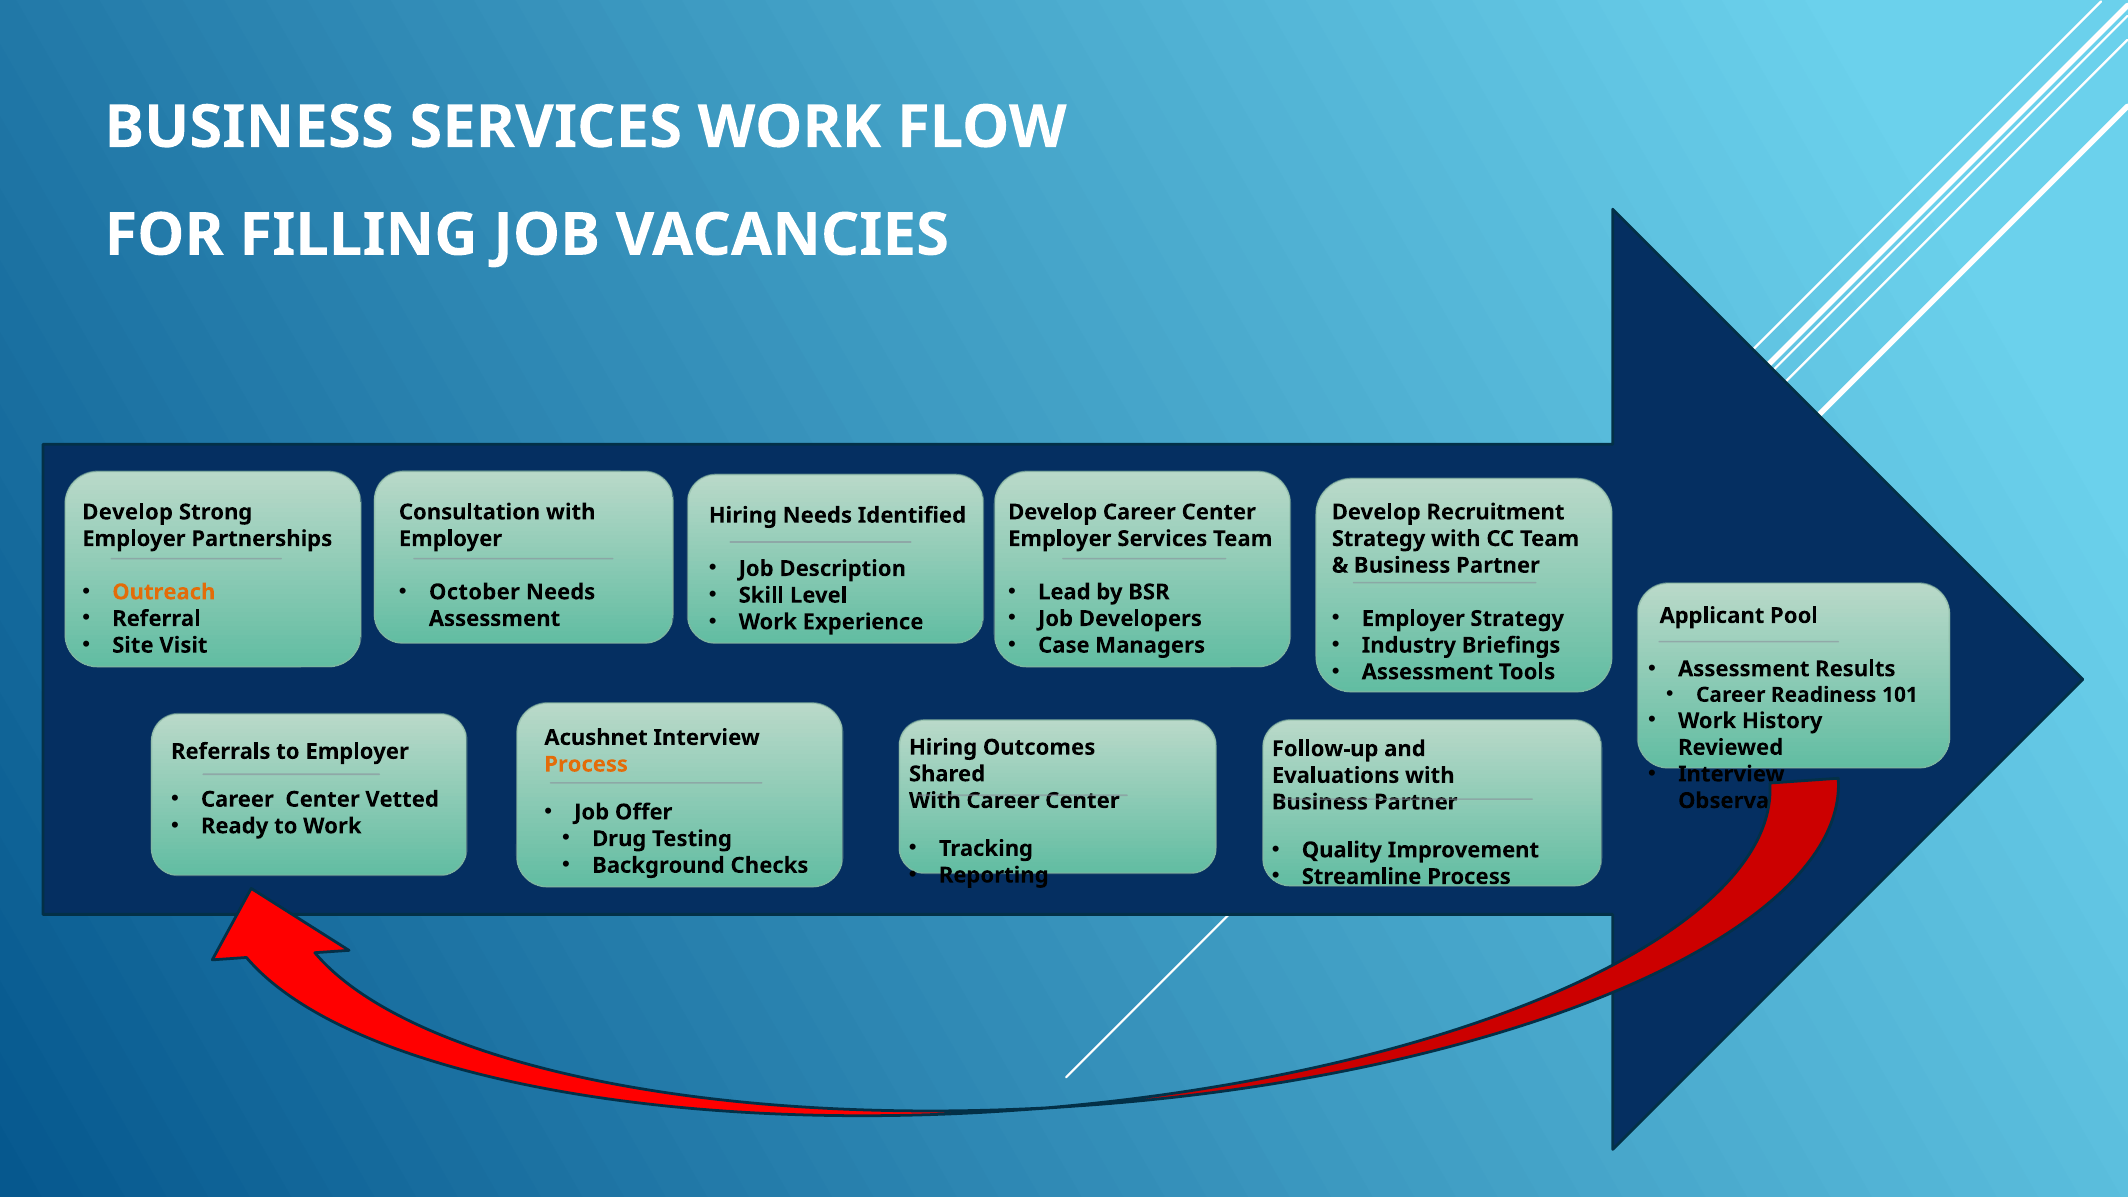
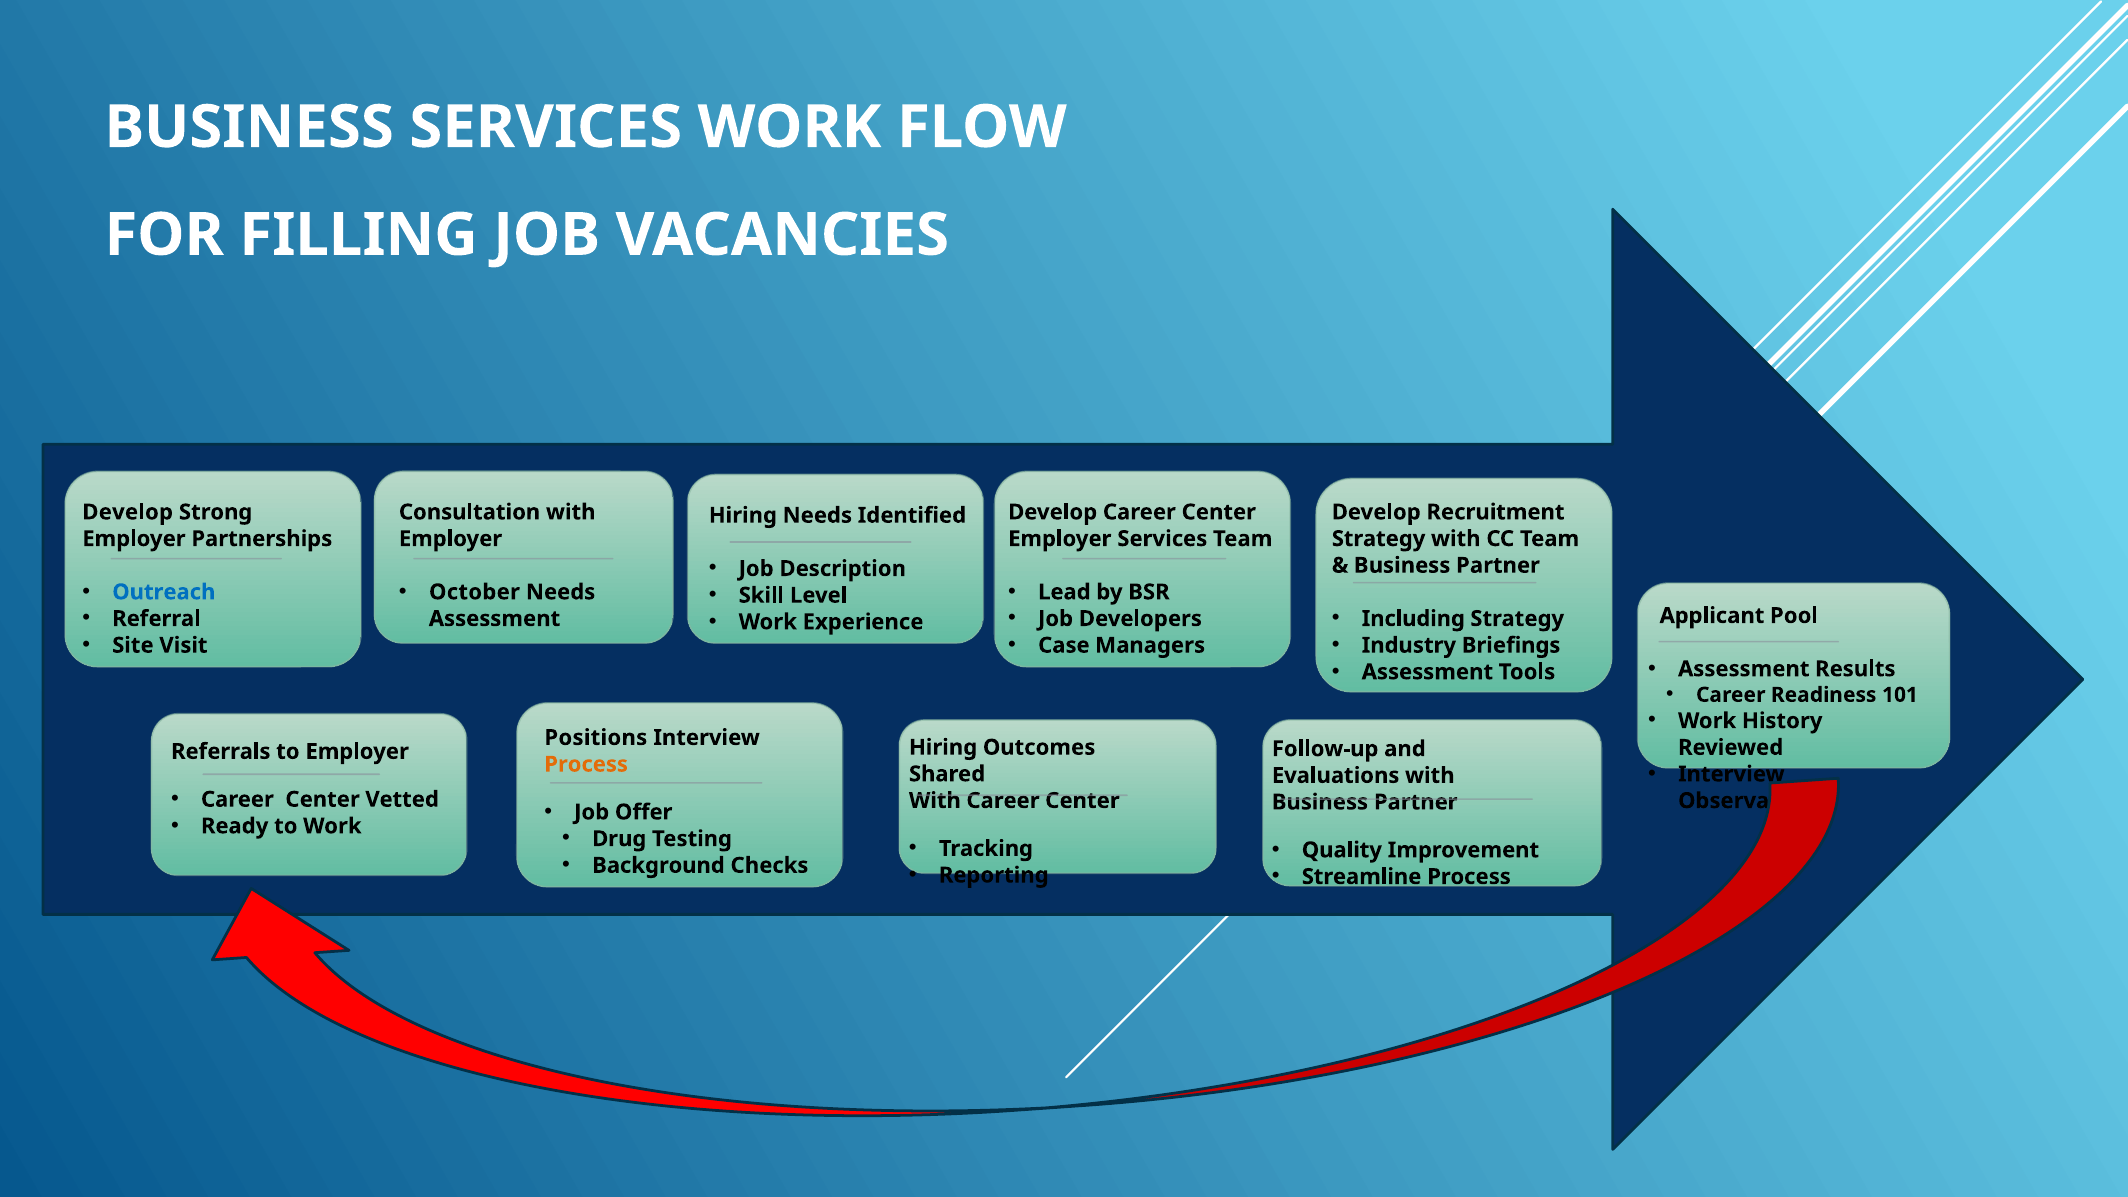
Outreach colour: orange -> blue (164, 592)
Employer: Employer -> Including (1413, 619)
Acushnet: Acushnet -> Positions (596, 738)
